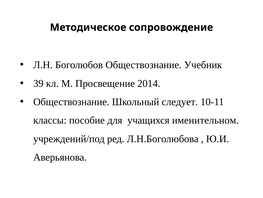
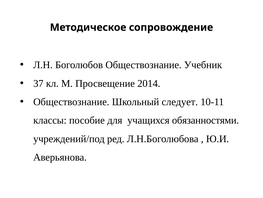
39: 39 -> 37 (38, 83)
именительном: именительном -> обязанностями (206, 120)
